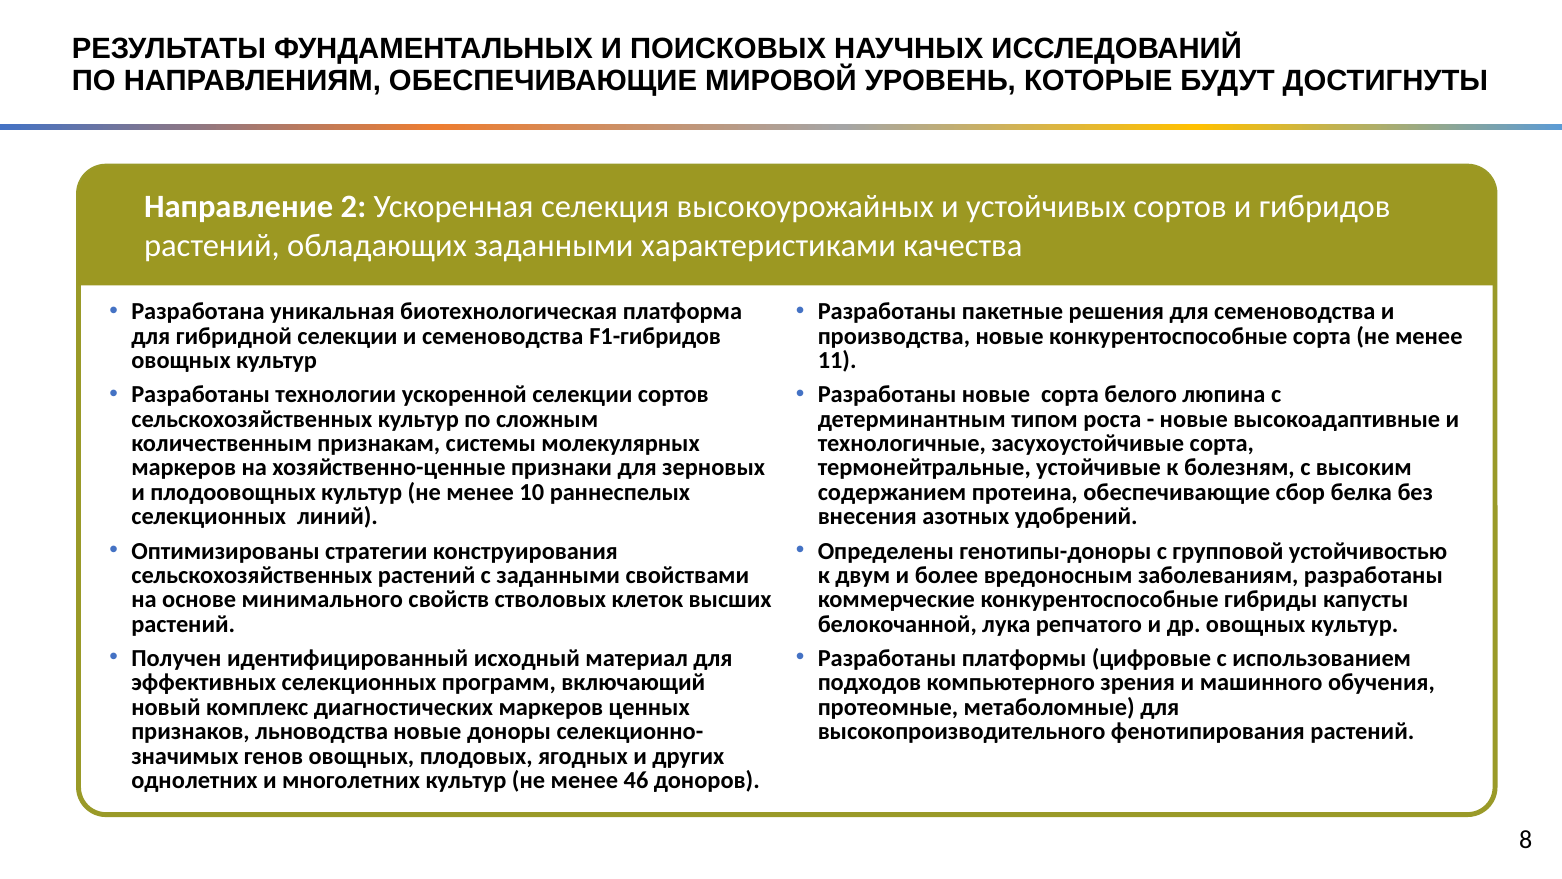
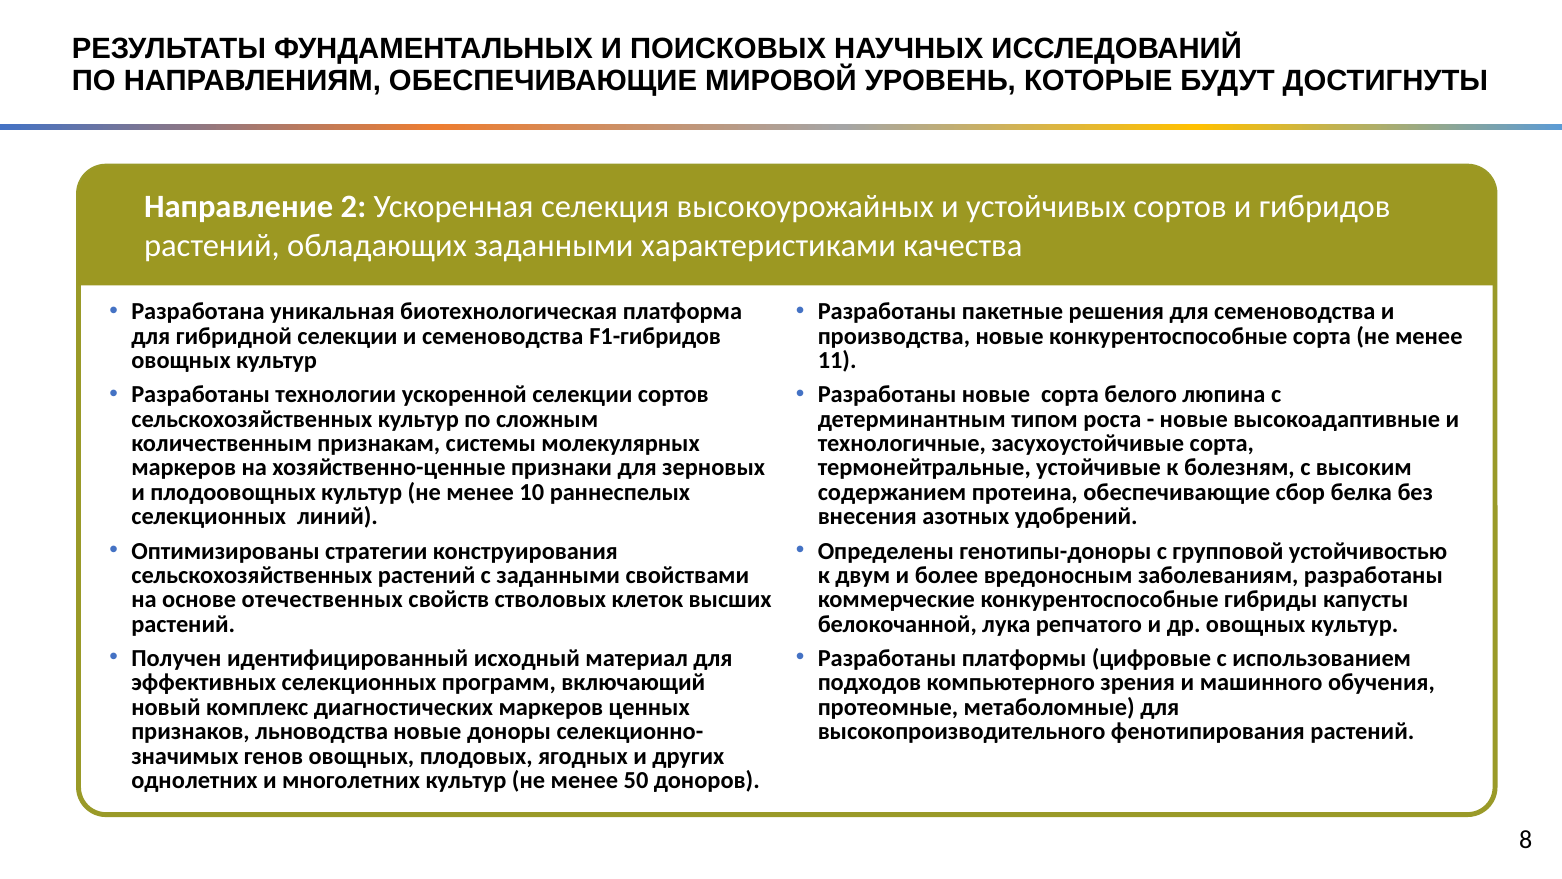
минимального: минимального -> отечественных (322, 600)
46: 46 -> 50 (636, 780)
